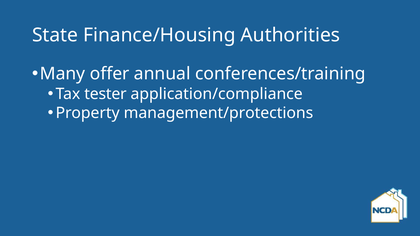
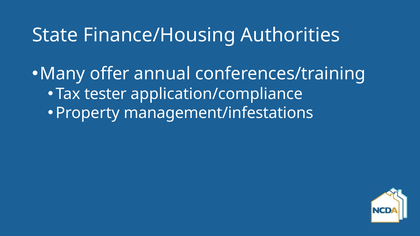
management/protections: management/protections -> management/infestations (219, 113)
